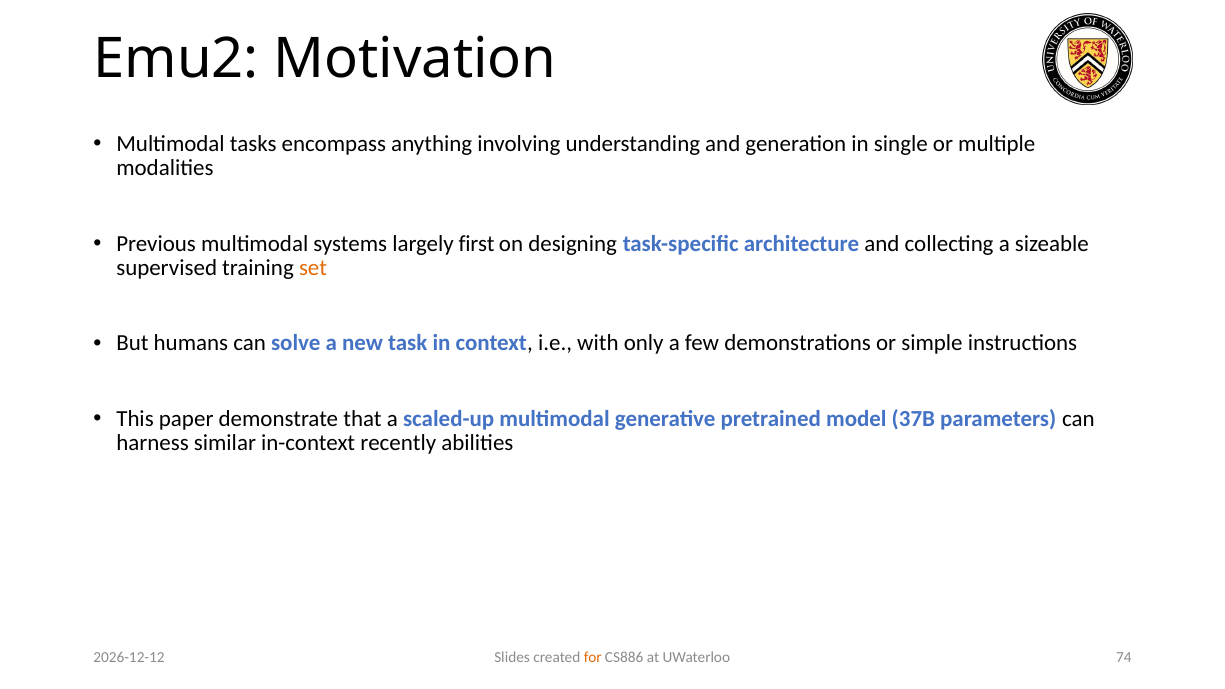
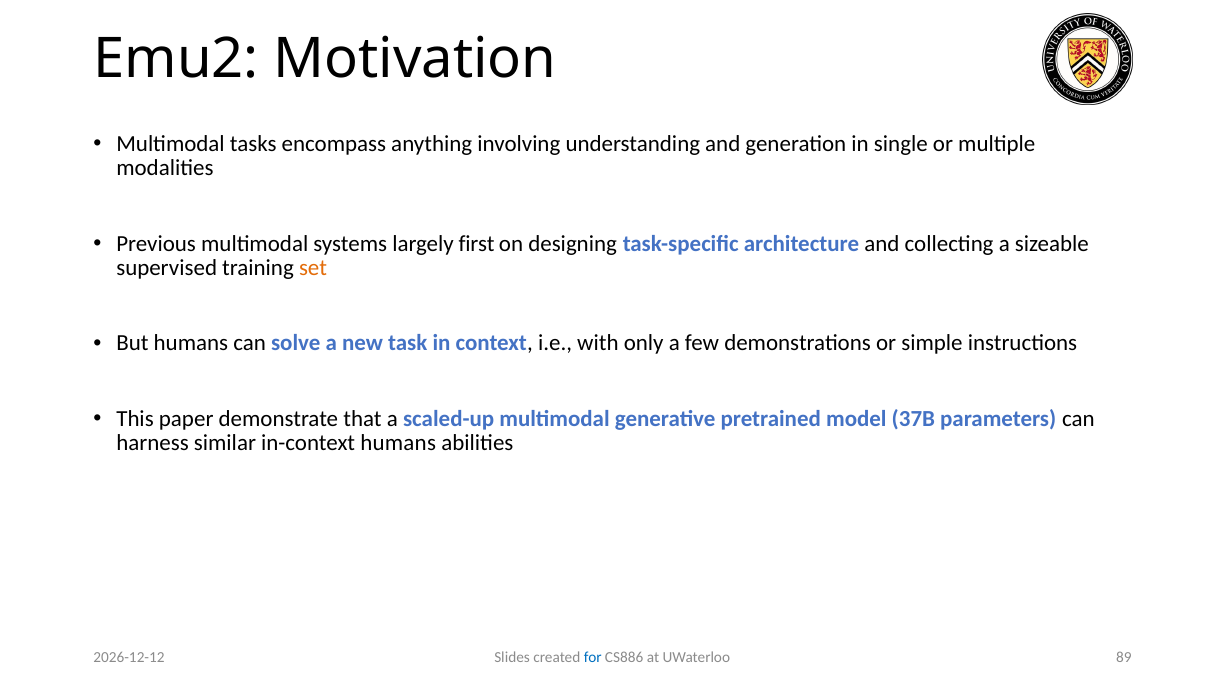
in-context recently: recently -> humans (398, 443)
for colour: orange -> blue (593, 658)
74: 74 -> 89 (1124, 658)
